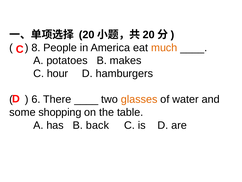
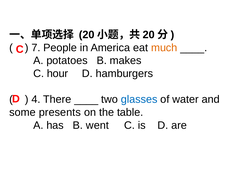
8: 8 -> 7 (36, 48)
6: 6 -> 4 (36, 99)
glasses colour: orange -> blue (139, 99)
shopping: shopping -> presents (60, 112)
back: back -> went (97, 125)
